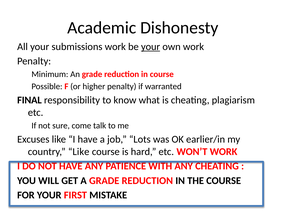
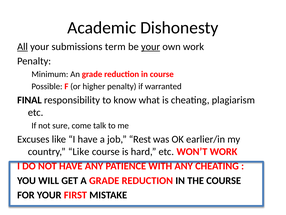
All underline: none -> present (23, 46)
submissions work: work -> term (115, 46)
Lots: Lots -> Rest (140, 139)
